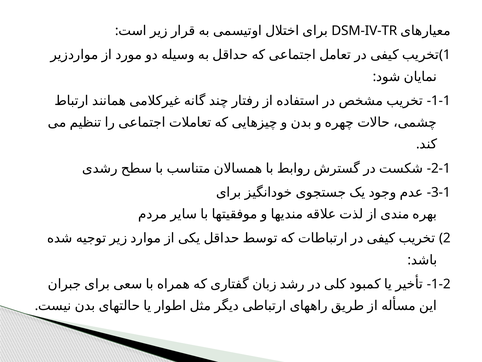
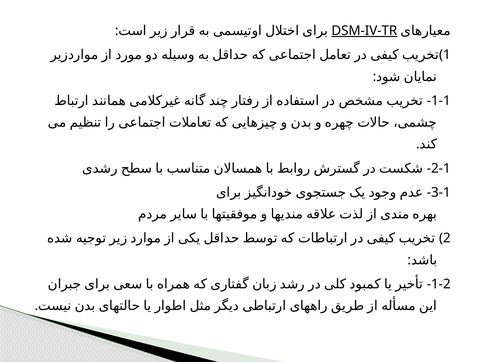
DSM-IV-TR underline: none -> present (364, 31)
